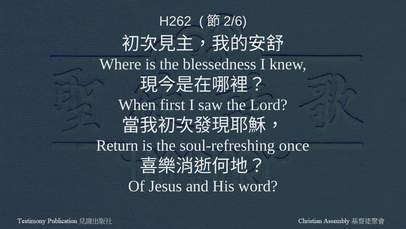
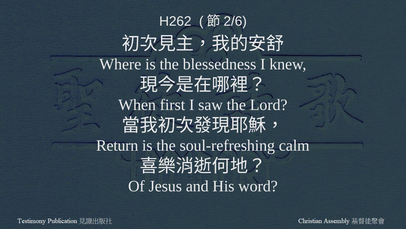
once: once -> calm (294, 145)
